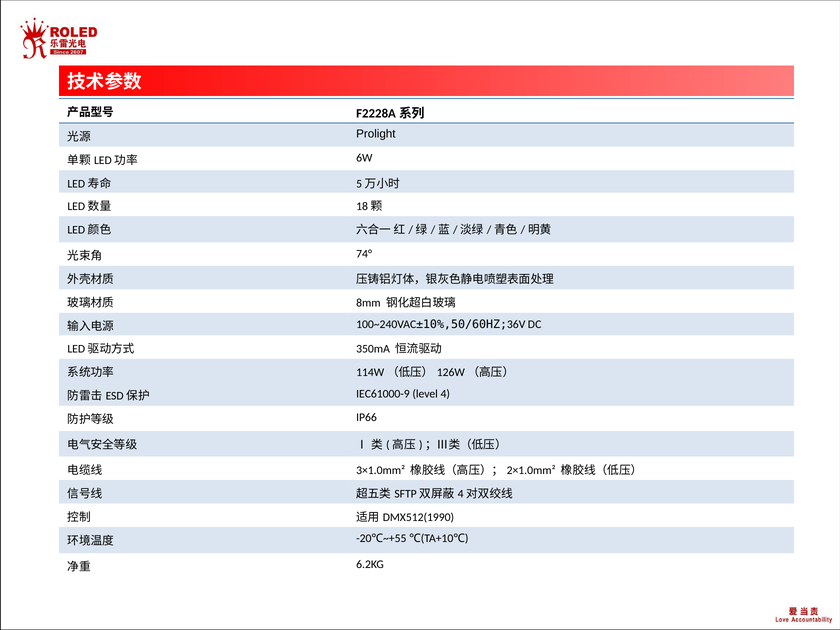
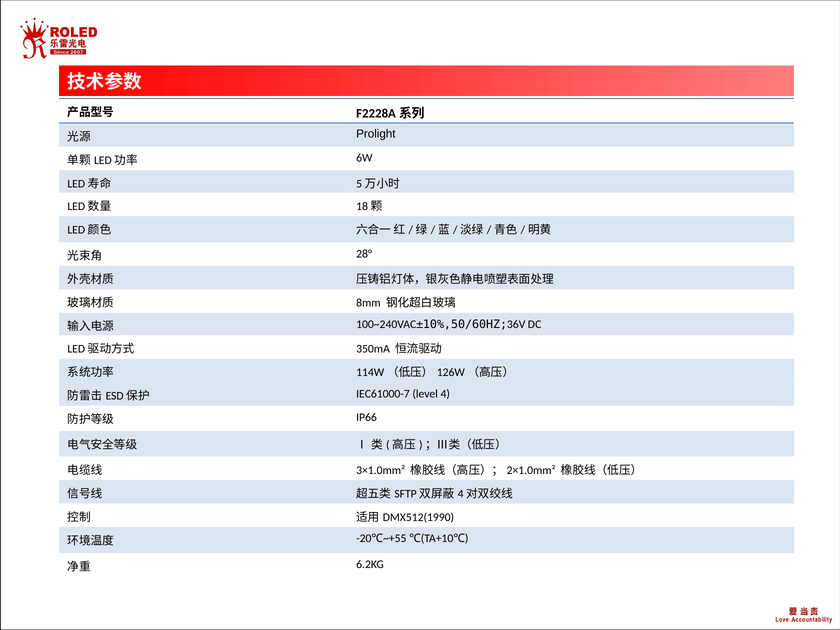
74°: 74° -> 28° (364, 254)
IEC61000-9: IEC61000-9 -> IEC61000-7 (383, 394)
